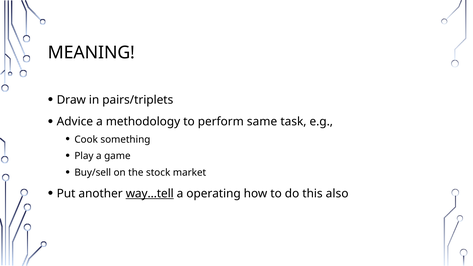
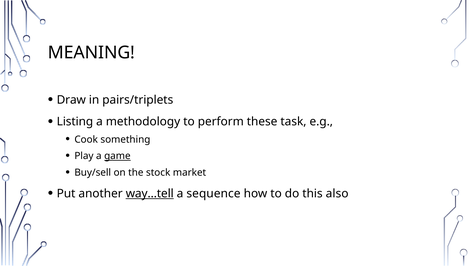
Advice: Advice -> Listing (75, 122)
same: same -> these (262, 122)
game underline: none -> present (117, 156)
operating: operating -> sequence (213, 194)
